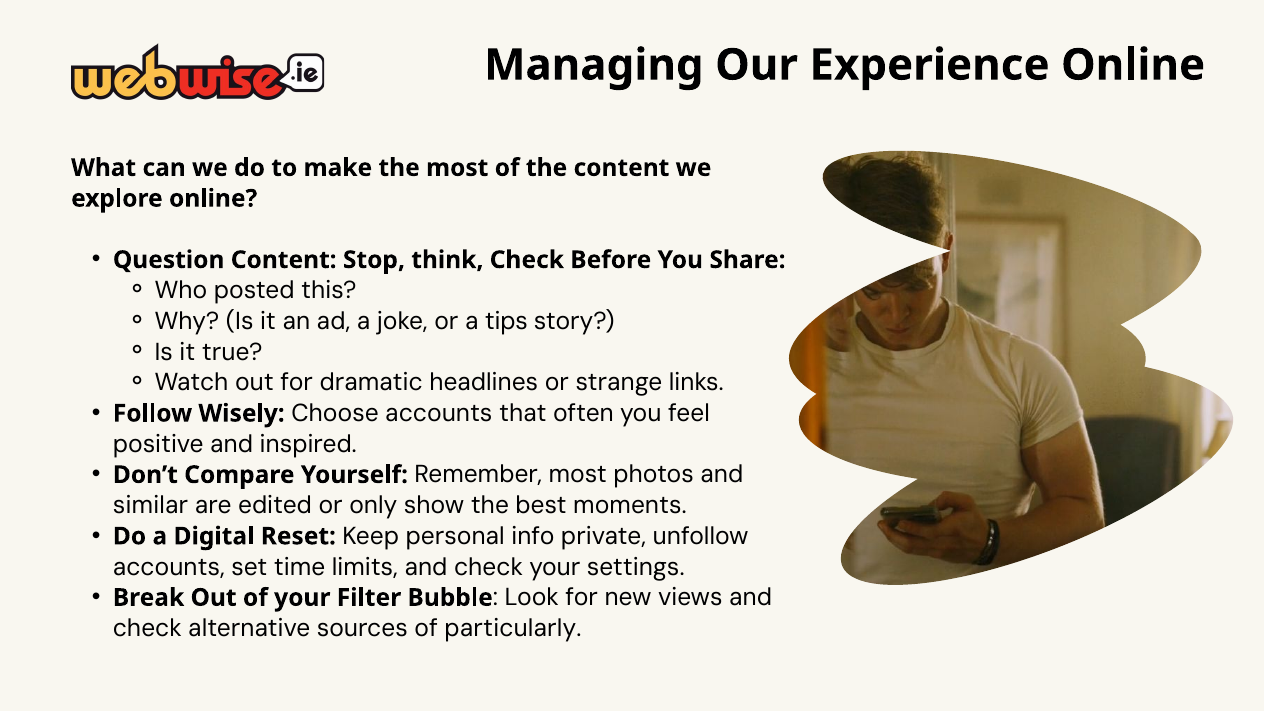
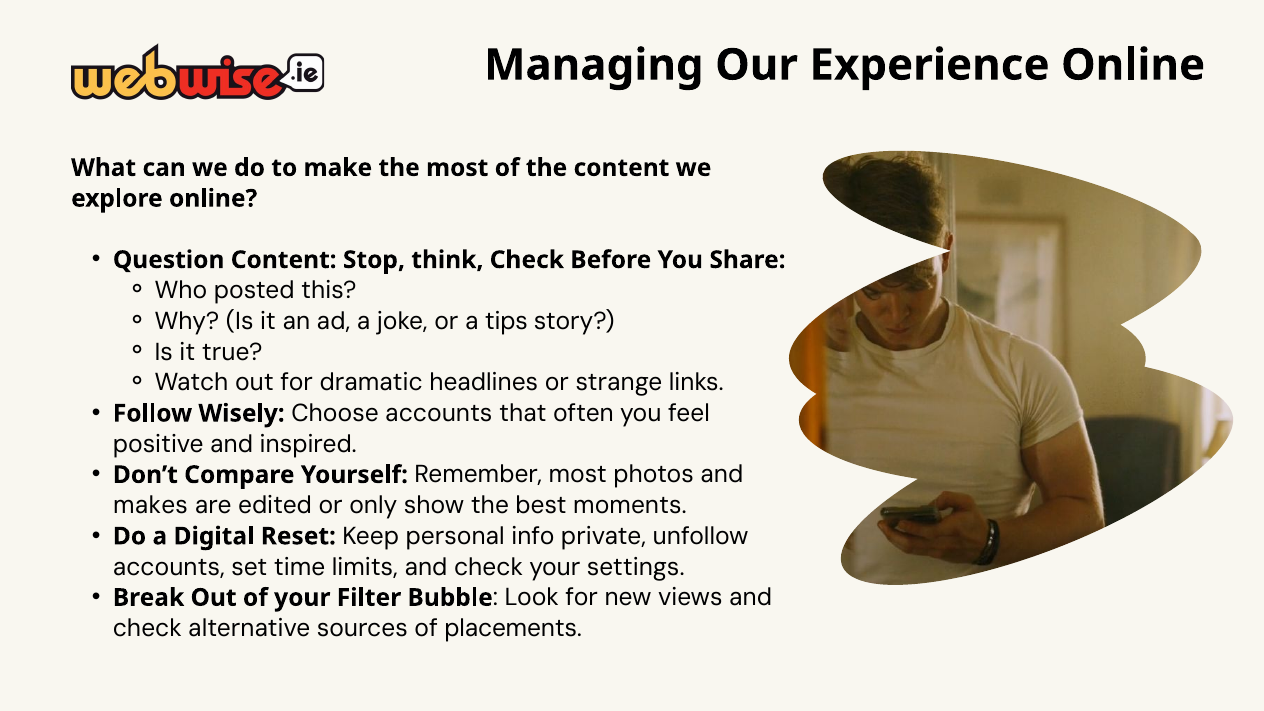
similar: similar -> makes (151, 506)
particularly: particularly -> placements (513, 628)
